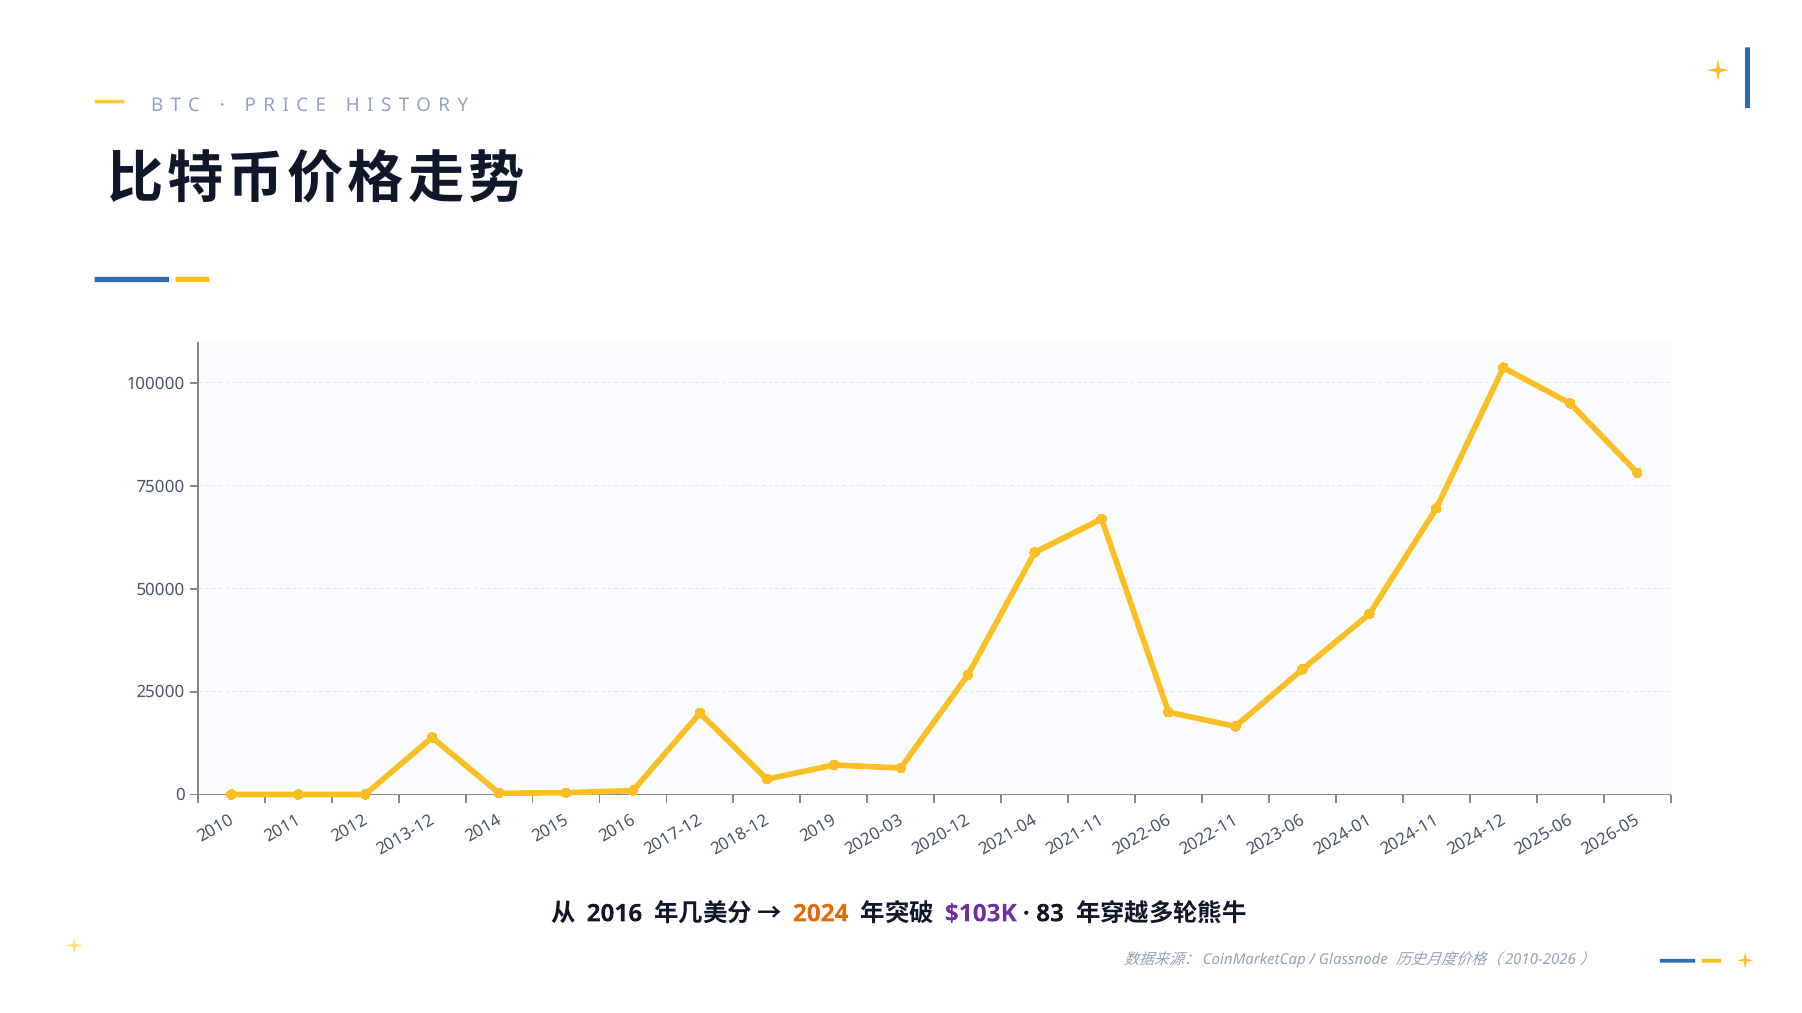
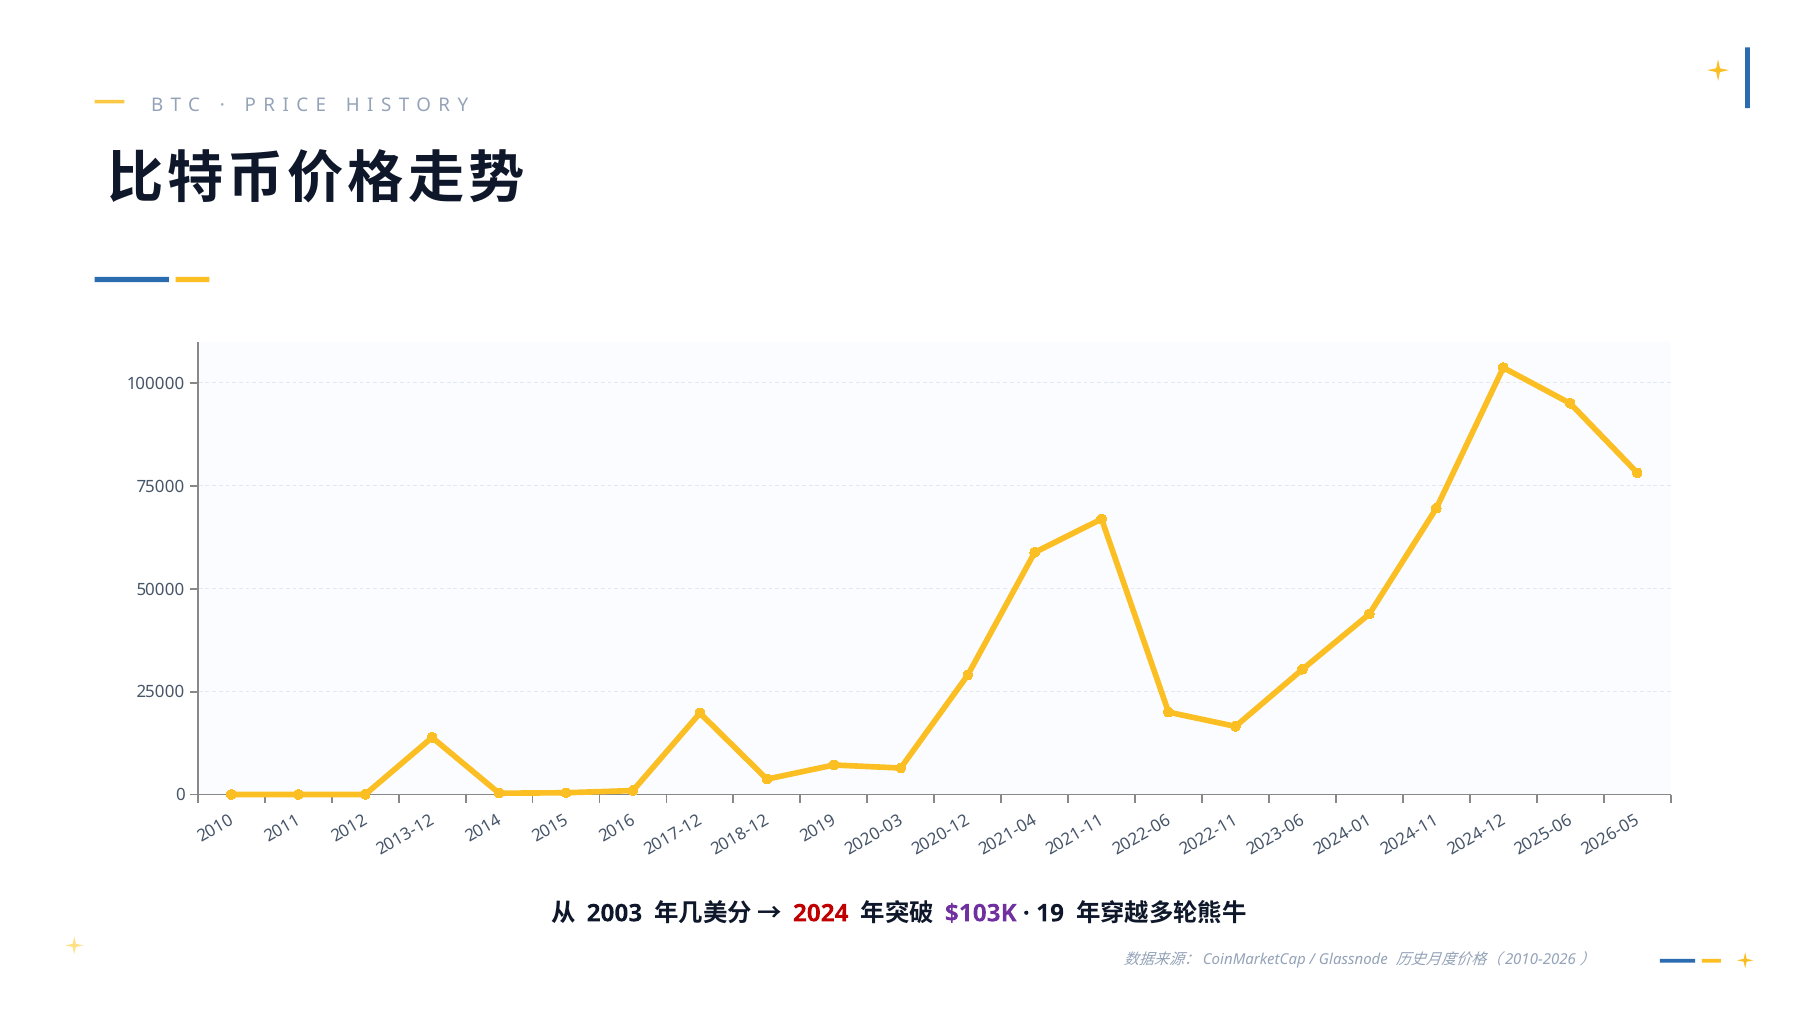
2016: 2016 -> 2003 (614, 914)
2024 colour: orange -> red (821, 914)
83: 83 -> 19 (1050, 914)
